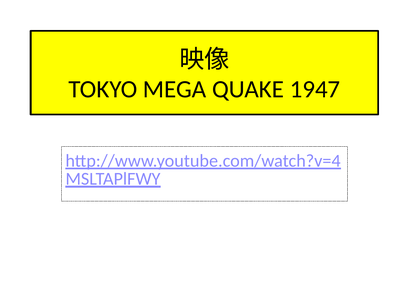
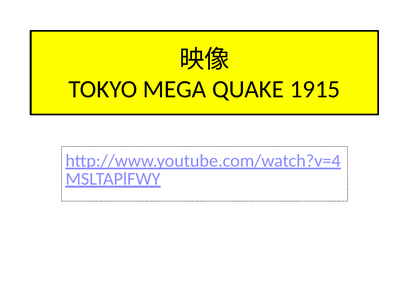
1947: 1947 -> 1915 (315, 90)
